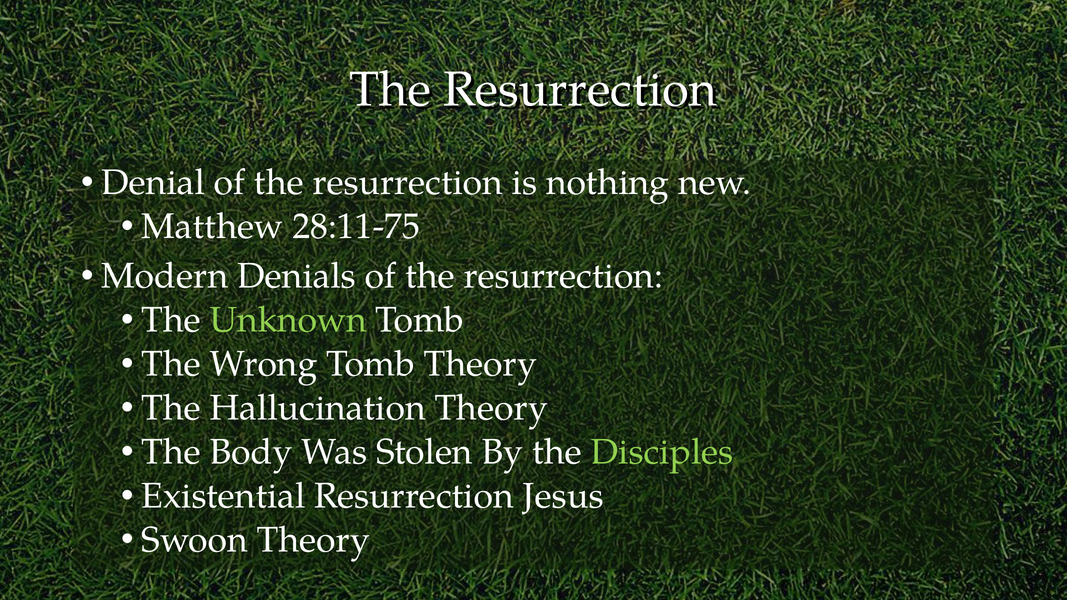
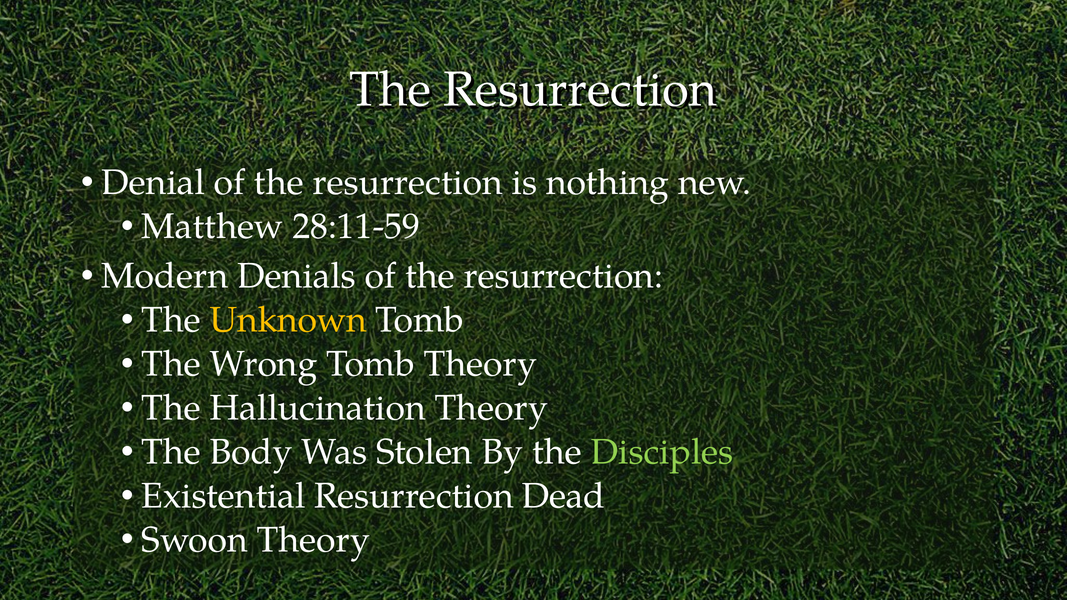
28:11-75: 28:11-75 -> 28:11-59 (356, 227)
Unknown colour: light green -> yellow (288, 320)
Jesus: Jesus -> Dead (563, 496)
